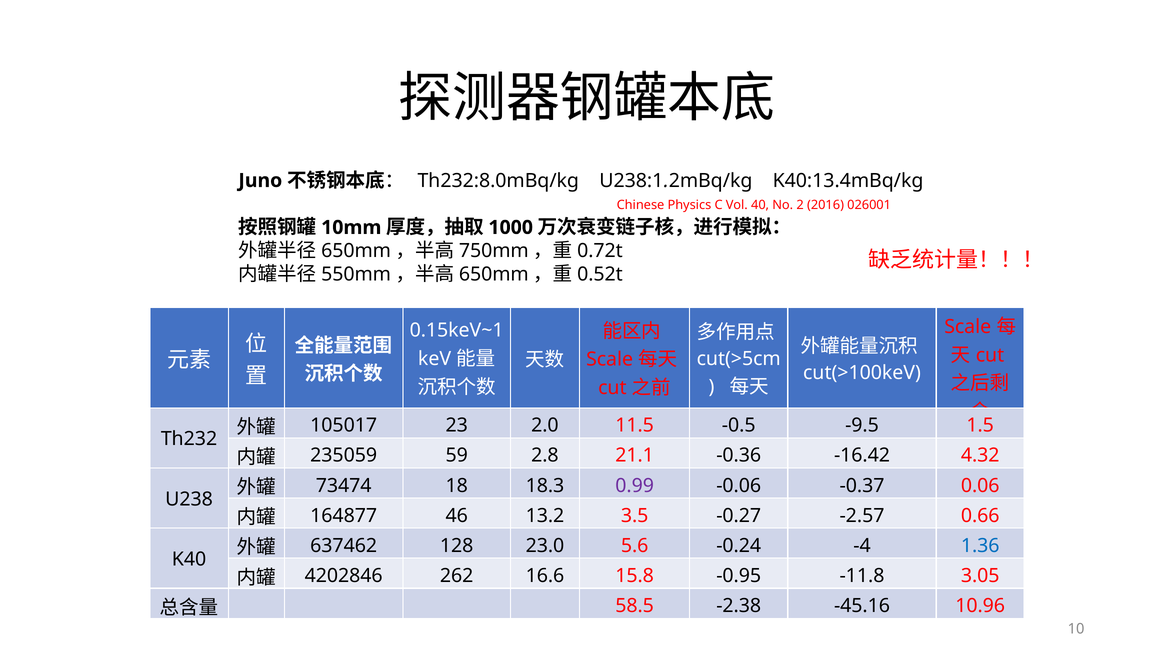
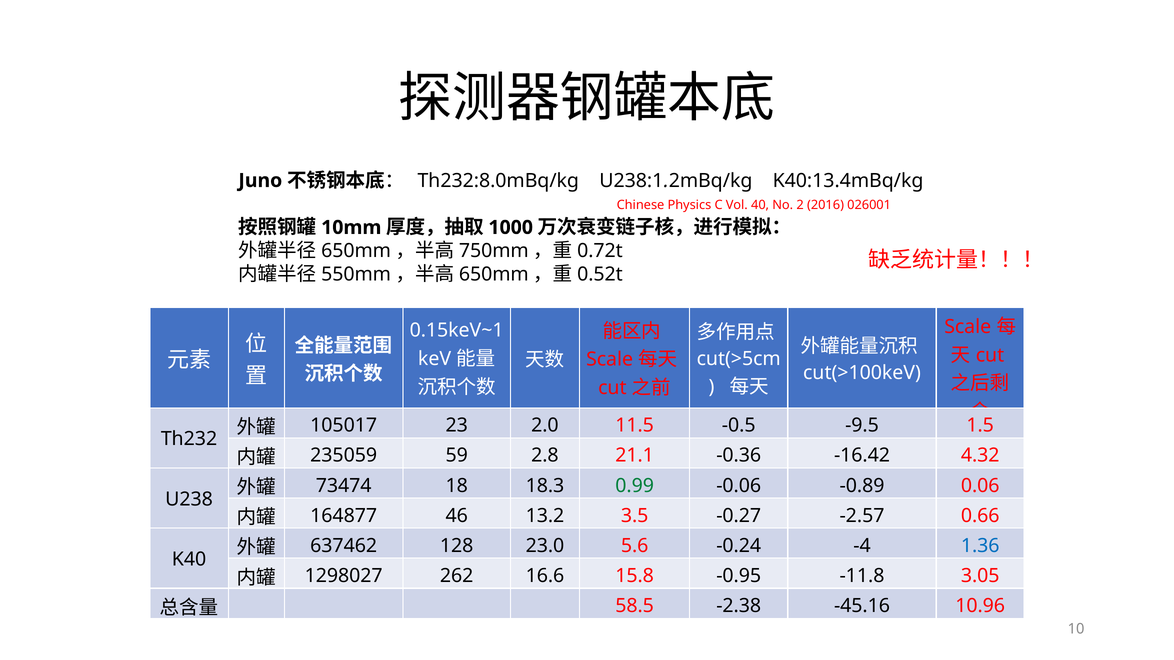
0.99 colour: purple -> green (635, 486)
-0.37: -0.37 -> -0.89 (862, 486)
4202846: 4202846 -> 1298027 (344, 576)
